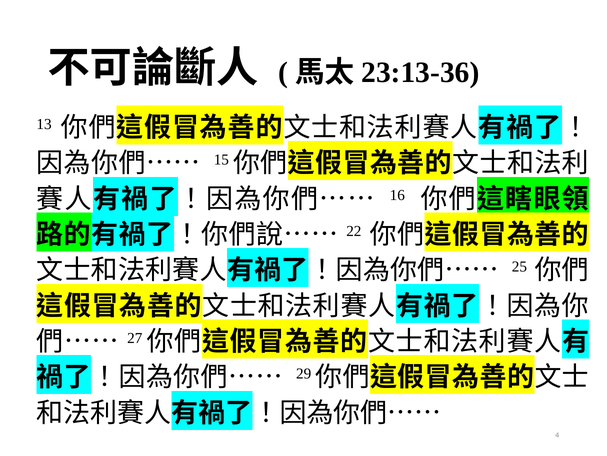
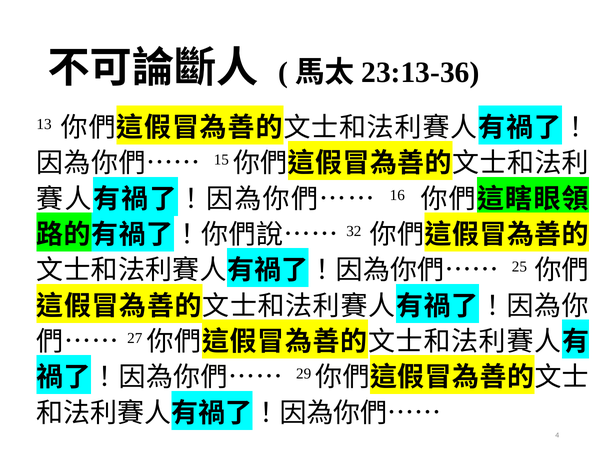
22: 22 -> 32 (354, 231)
